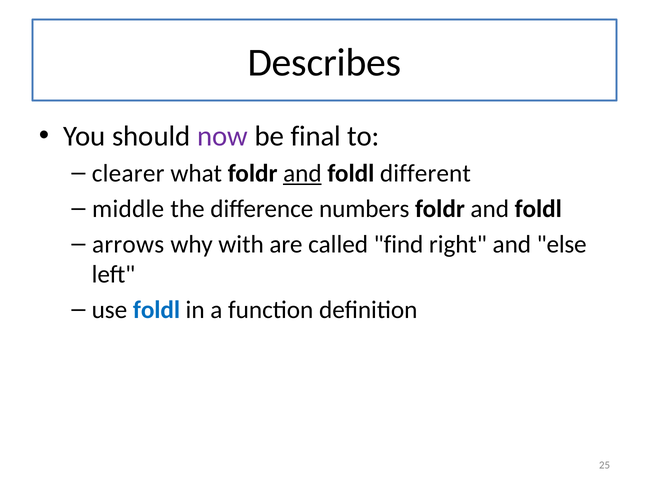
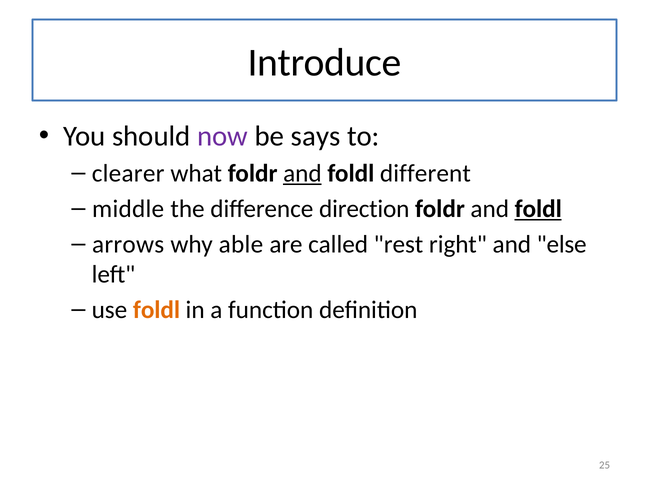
Describes: Describes -> Introduce (325, 63)
final: final -> says (316, 136)
numbers: numbers -> direction (364, 209)
foldl underline: none -> present (538, 209)
with: with -> able (241, 244)
find: find -> rest (399, 244)
foldl colour: blue -> orange (157, 310)
